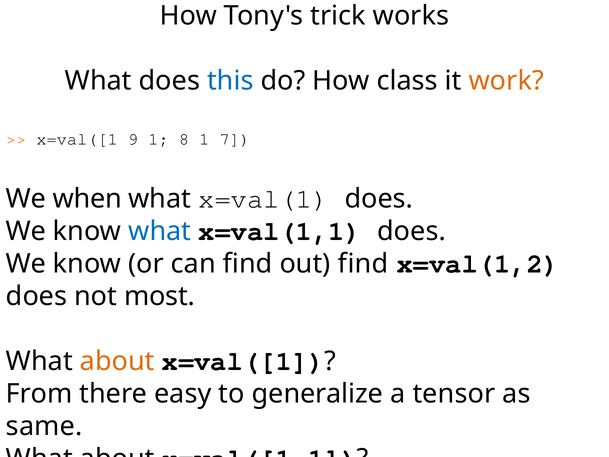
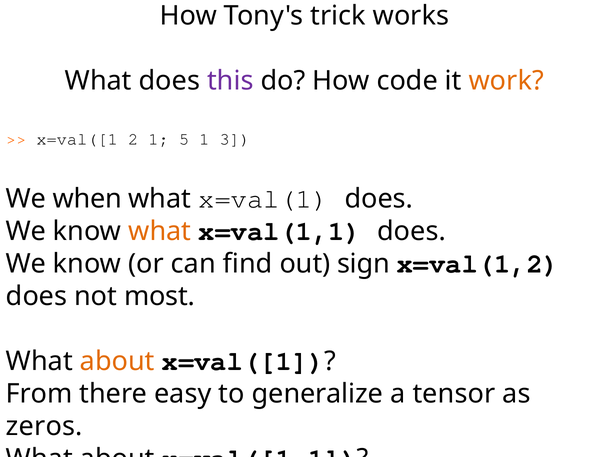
this colour: blue -> purple (230, 81)
class: class -> code (407, 81)
9: 9 -> 2 (133, 139)
8: 8 -> 5 (184, 139)
7: 7 -> 3 (235, 139)
what colour: blue -> orange (160, 231)
out find: find -> sign (363, 264)
same: same -> zeros (44, 426)
